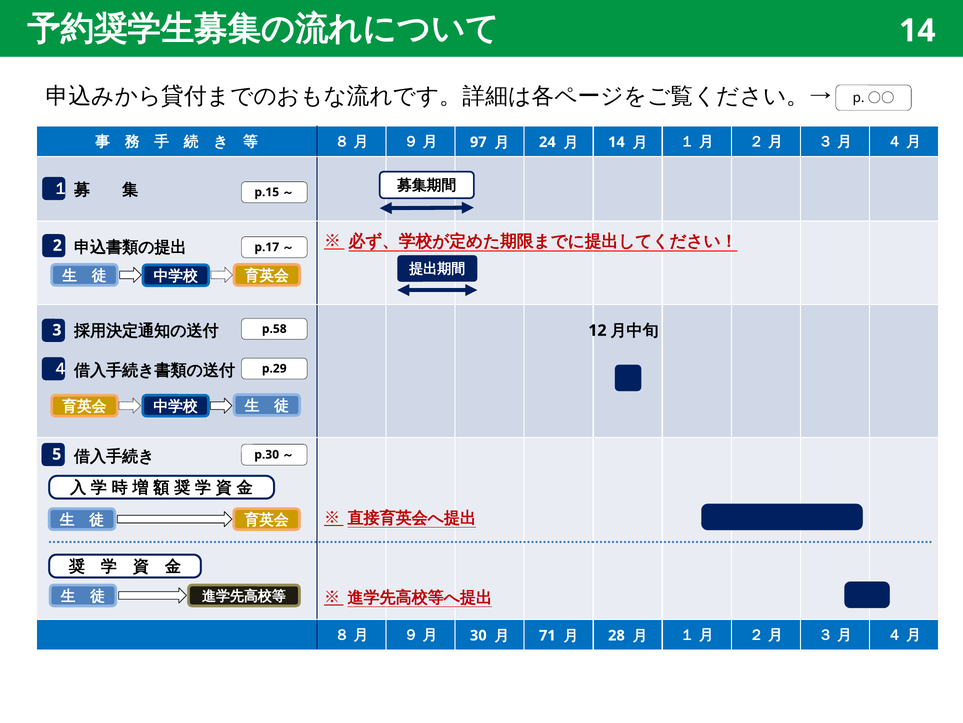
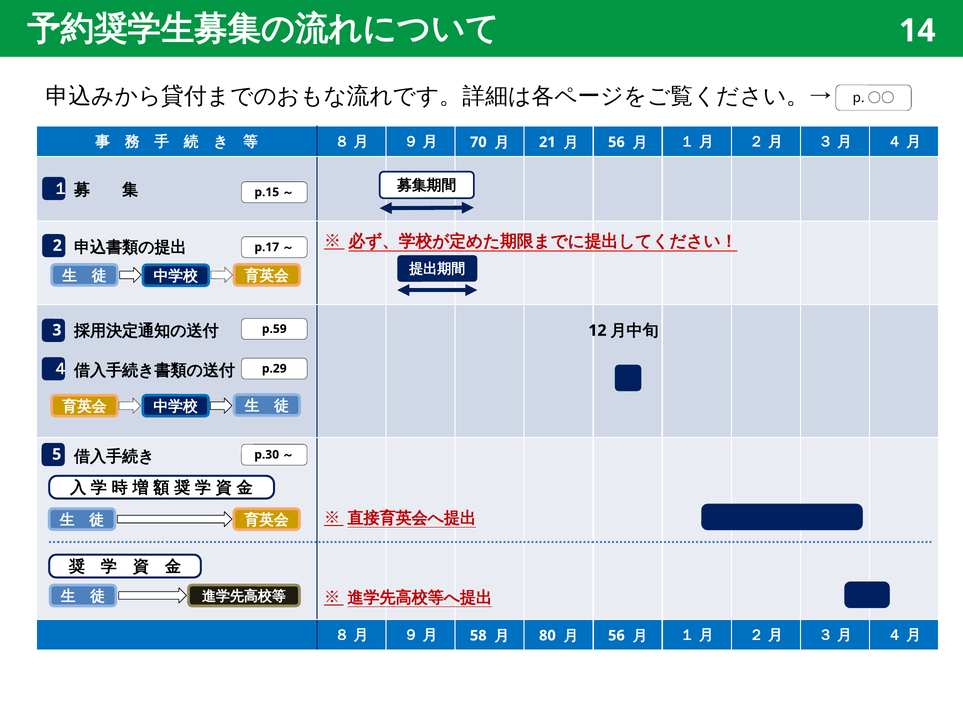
97: 97 -> 70 (478, 142)
24: 24 -> 21 (547, 142)
14: 14 -> 56 (616, 142)
p.58: p.58 -> p.59 (274, 329)
30: 30 -> 58 (478, 635)
71: 71 -> 80 (547, 635)
28: 28 -> 56 (616, 635)
